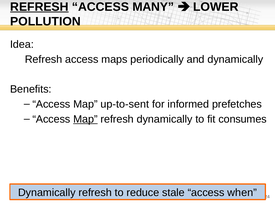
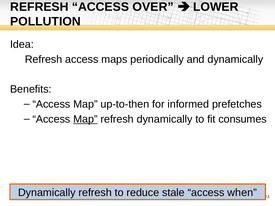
REFRESH underline: present -> none (39, 7)
MANY: MANY -> OVER (153, 7)
up-to-sent: up-to-sent -> up-to-then (125, 104)
